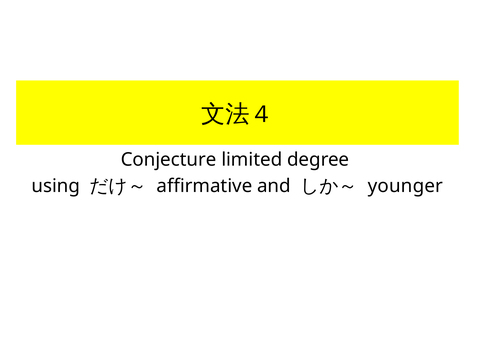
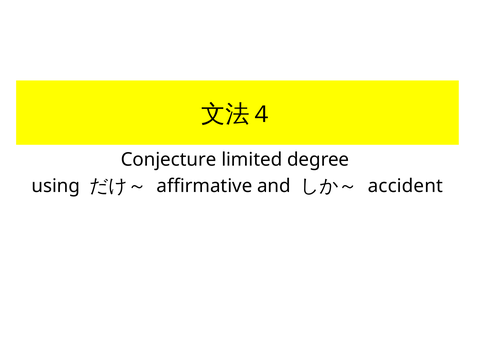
younger: younger -> accident (405, 186)
